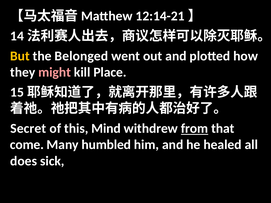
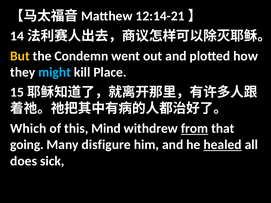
Belonged: Belonged -> Condemn (81, 56)
might colour: pink -> light blue (55, 72)
Secret: Secret -> Which (28, 129)
come: come -> going (27, 145)
humbled: humbled -> disfigure (106, 145)
healed underline: none -> present (223, 145)
